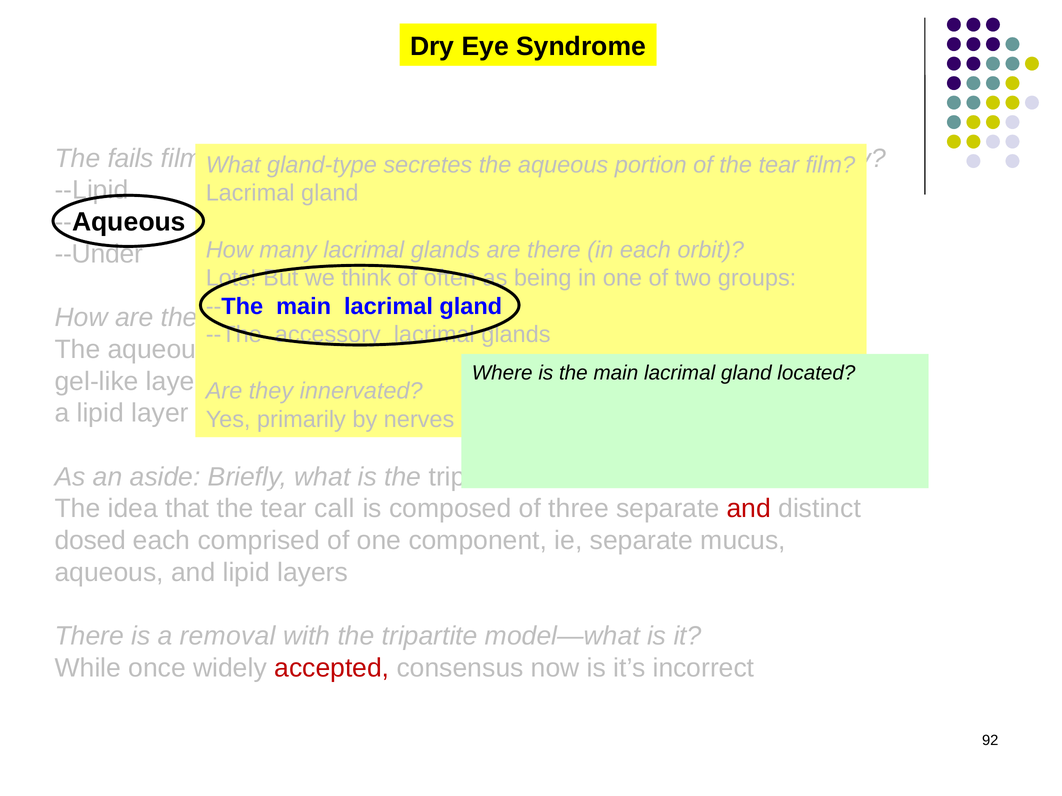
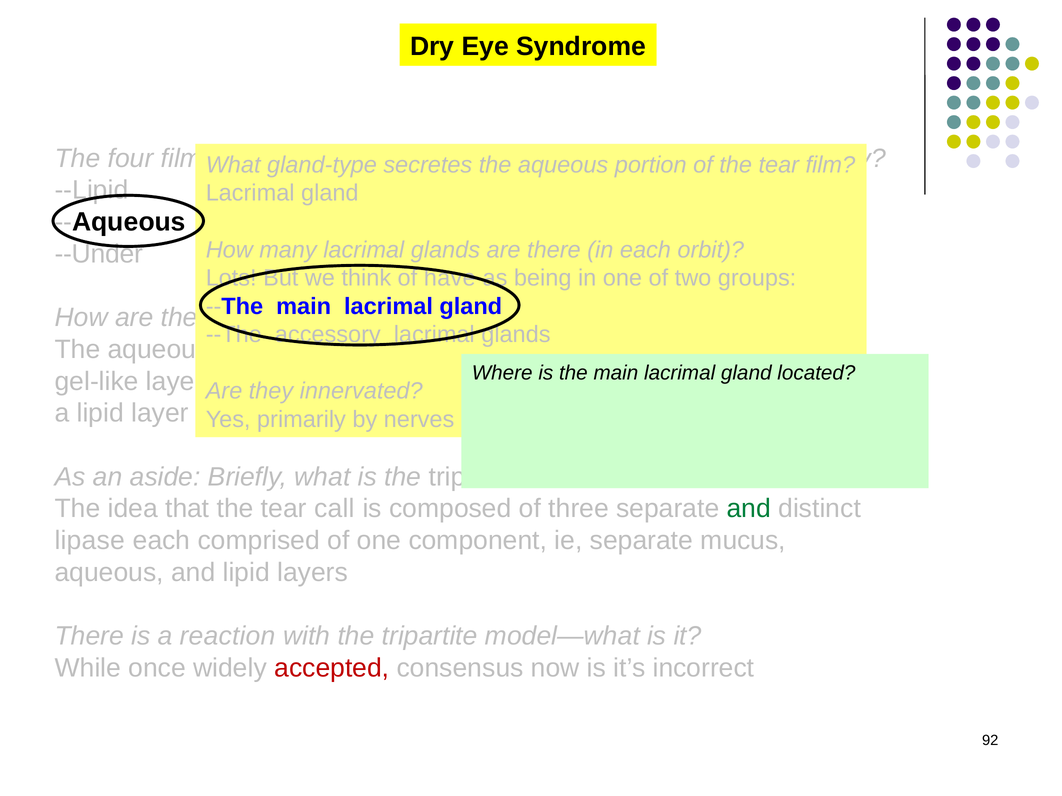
fails: fails -> four (131, 158)
often: often -> have (450, 278)
and colour: red -> green (749, 509)
dosed: dosed -> lipase (90, 541)
removal: removal -> reaction (228, 636)
